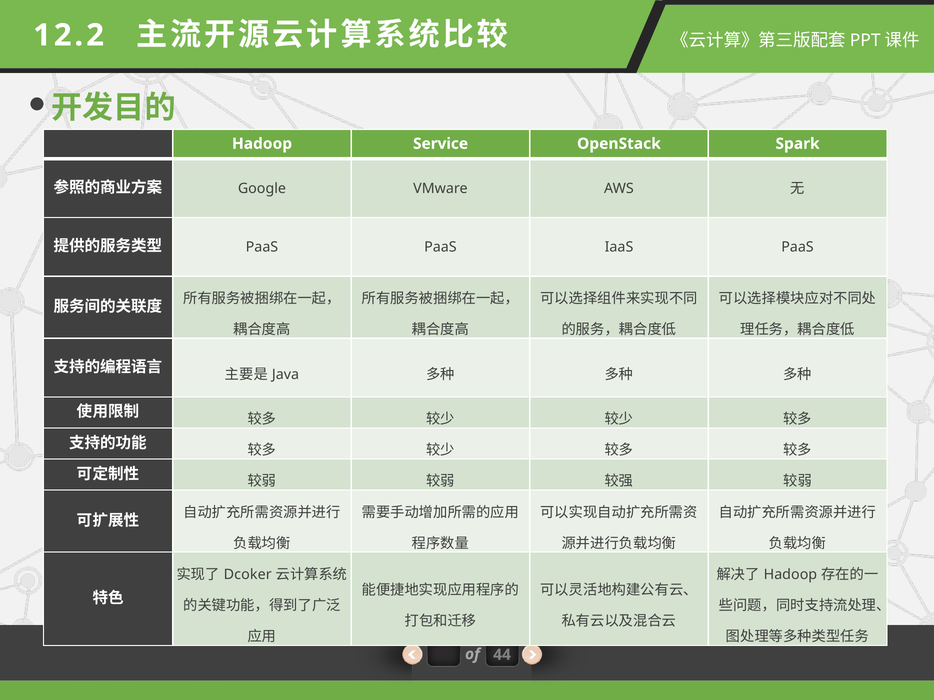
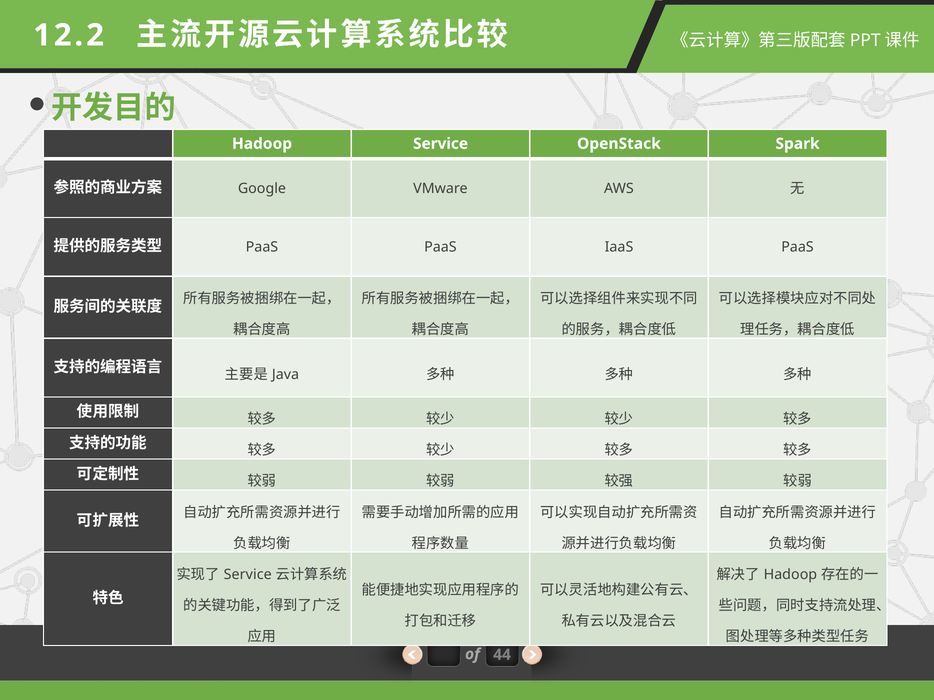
Dcoker: Dcoker -> Service (248, 575)
